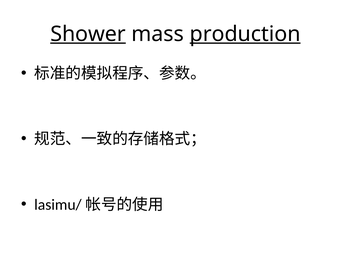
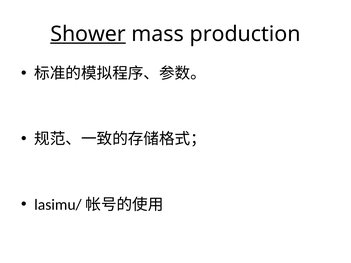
production underline: present -> none (245, 34)
